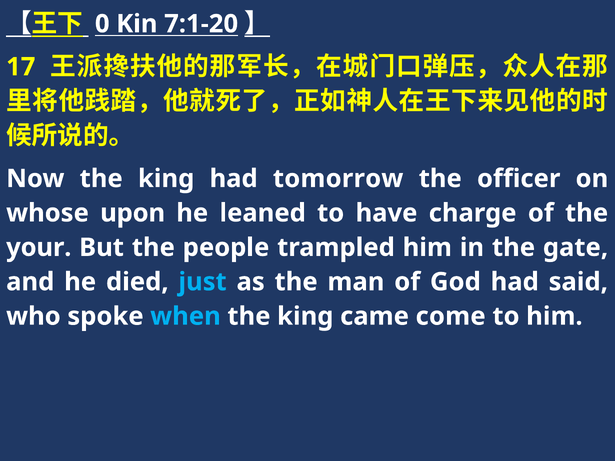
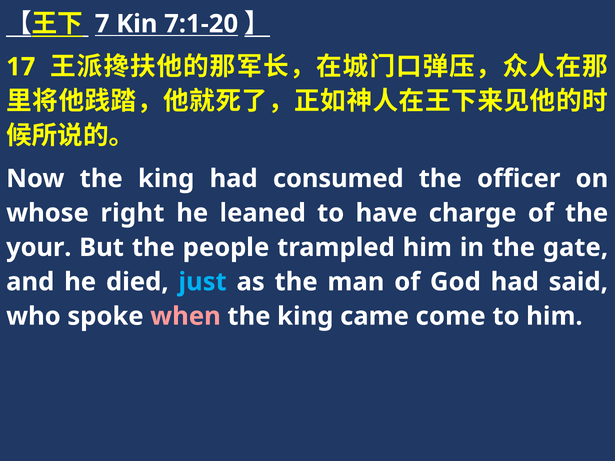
0: 0 -> 7 (102, 24)
tomorrow: tomorrow -> consumed (338, 179)
upon: upon -> right (132, 213)
when colour: light blue -> pink (185, 316)
